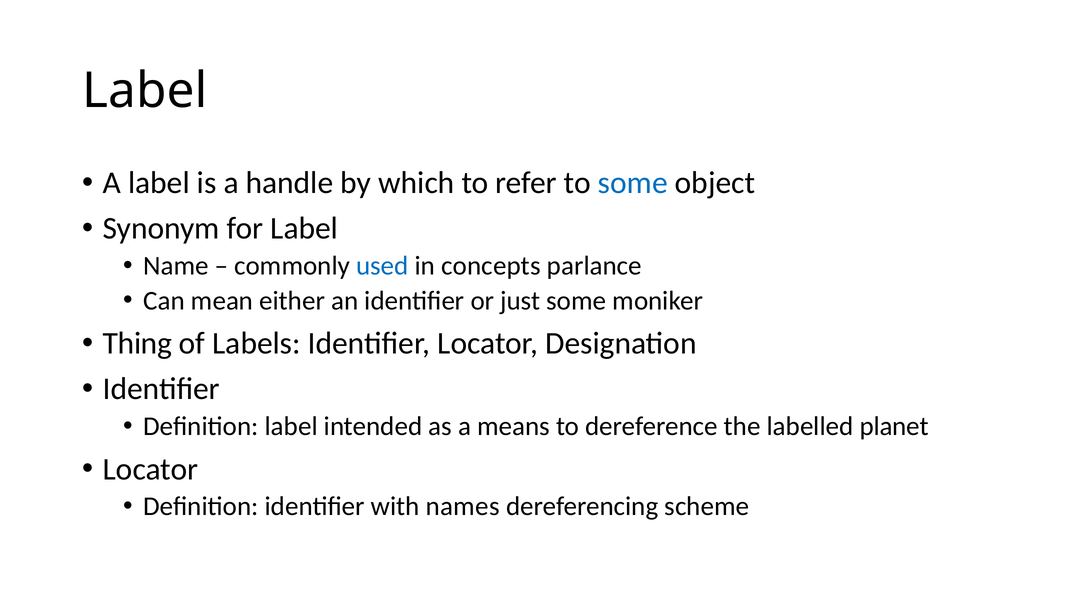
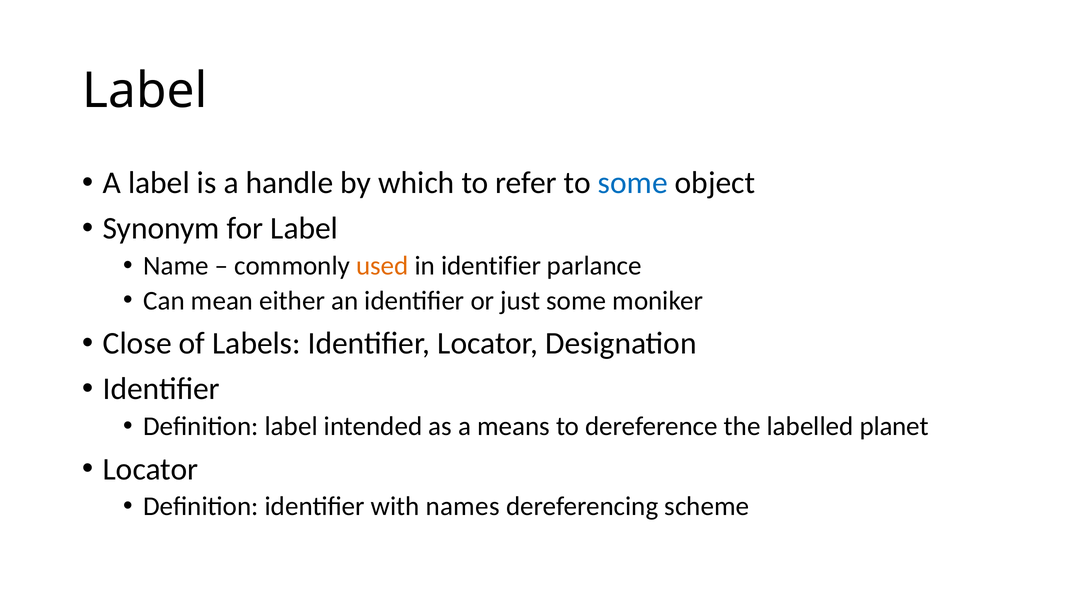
used colour: blue -> orange (382, 266)
in concepts: concepts -> identifier (491, 266)
Thing: Thing -> Close (137, 343)
